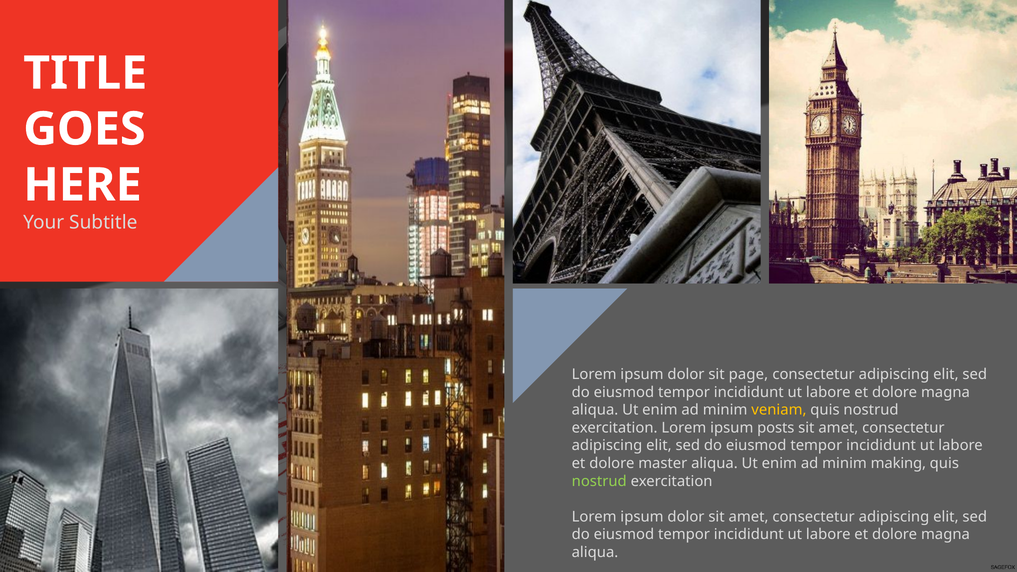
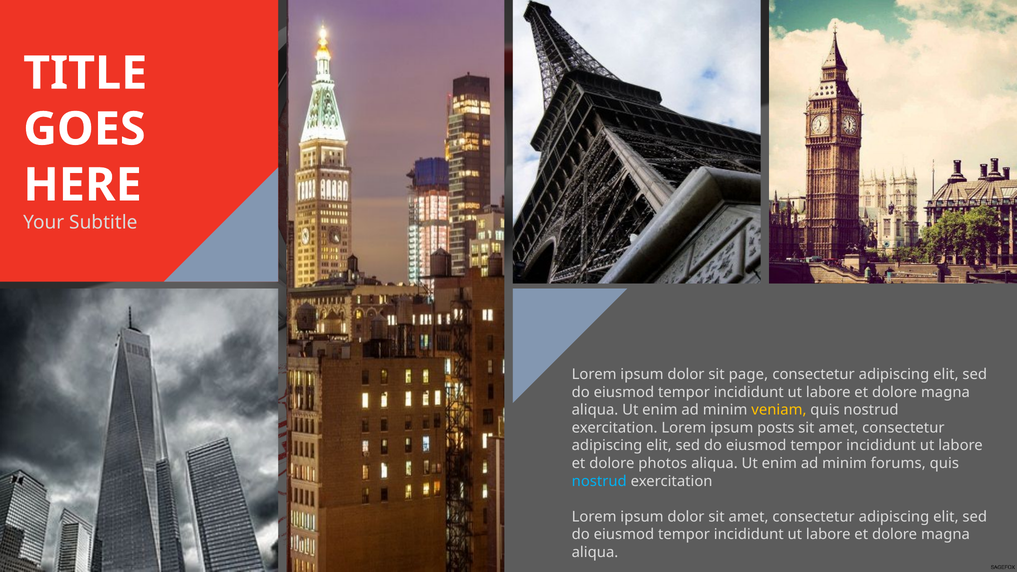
master: master -> photos (663, 463)
making: making -> forums (898, 463)
nostrud colour: light green -> light blue (599, 481)
